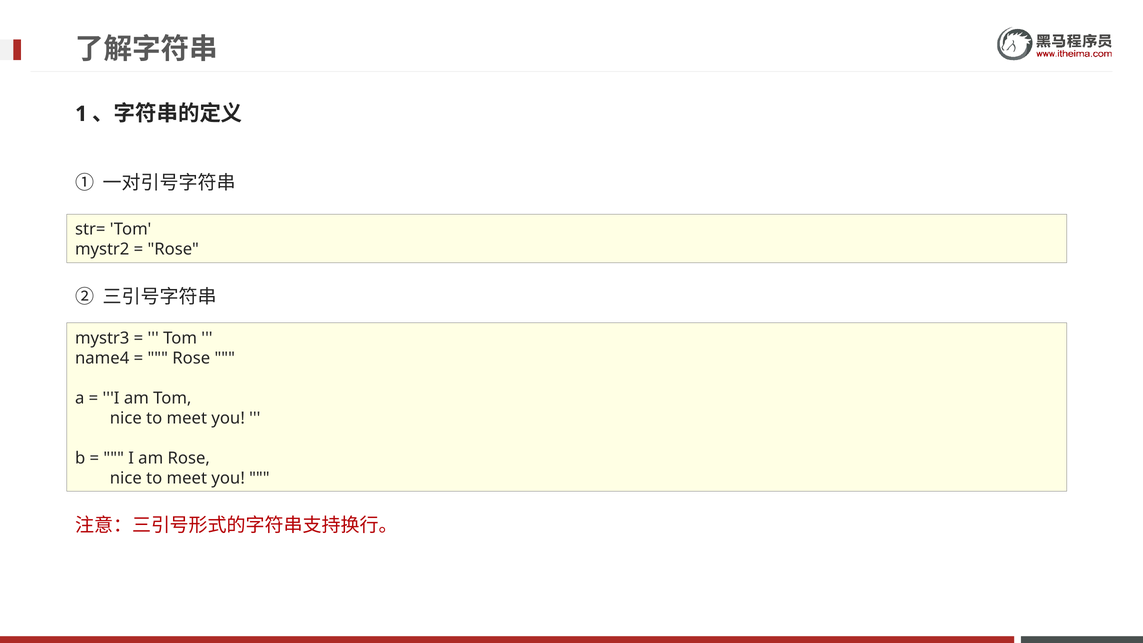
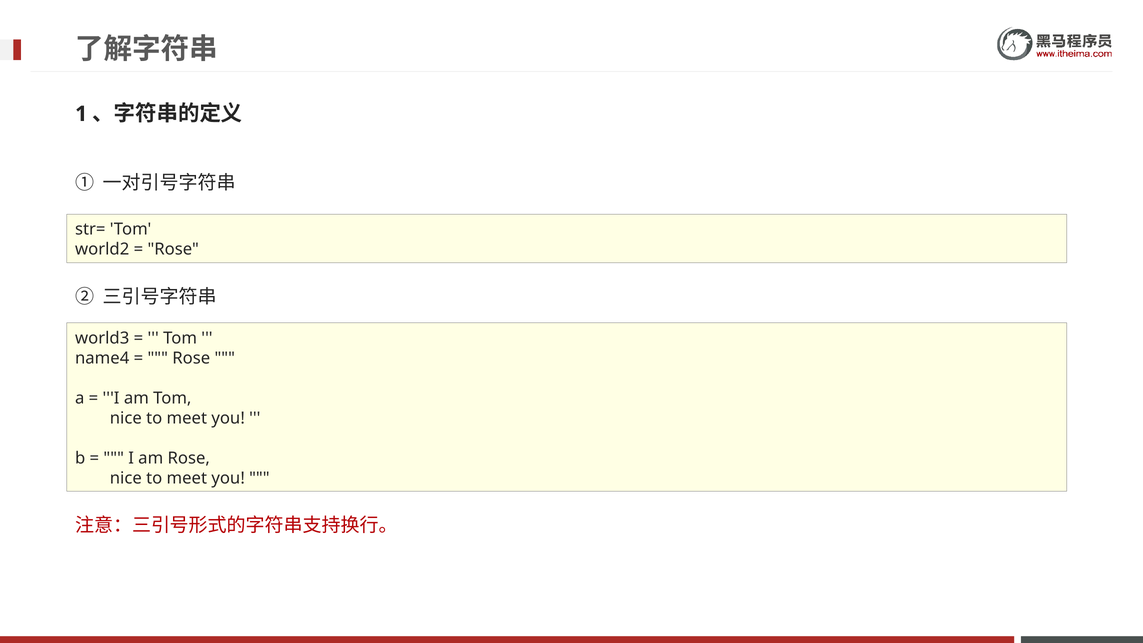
mystr2: mystr2 -> world2 (102, 249)
mystr3: mystr3 -> world3 (102, 338)
